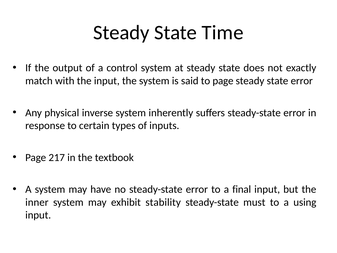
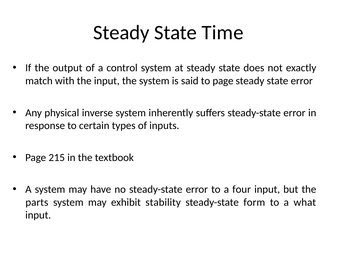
217: 217 -> 215 (57, 157)
final: final -> four (242, 189)
inner: inner -> parts (37, 202)
must: must -> form (254, 202)
using: using -> what (305, 202)
